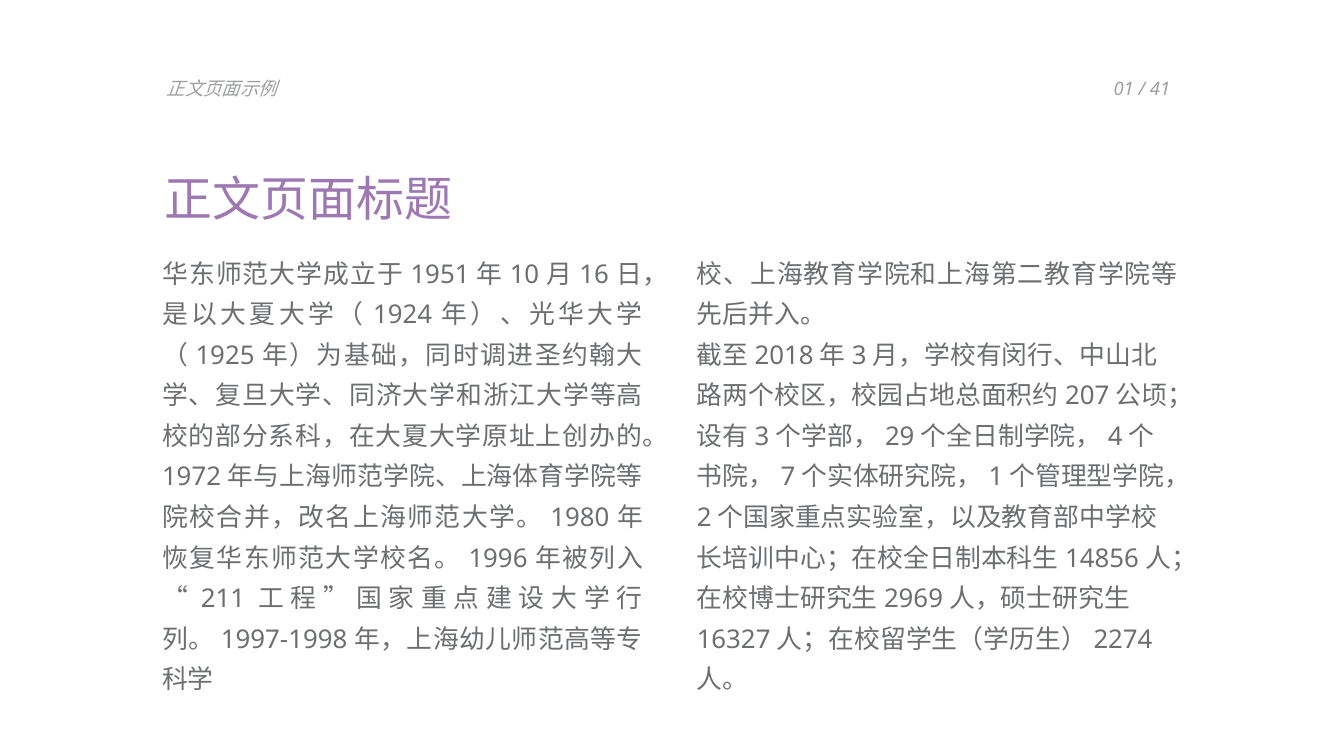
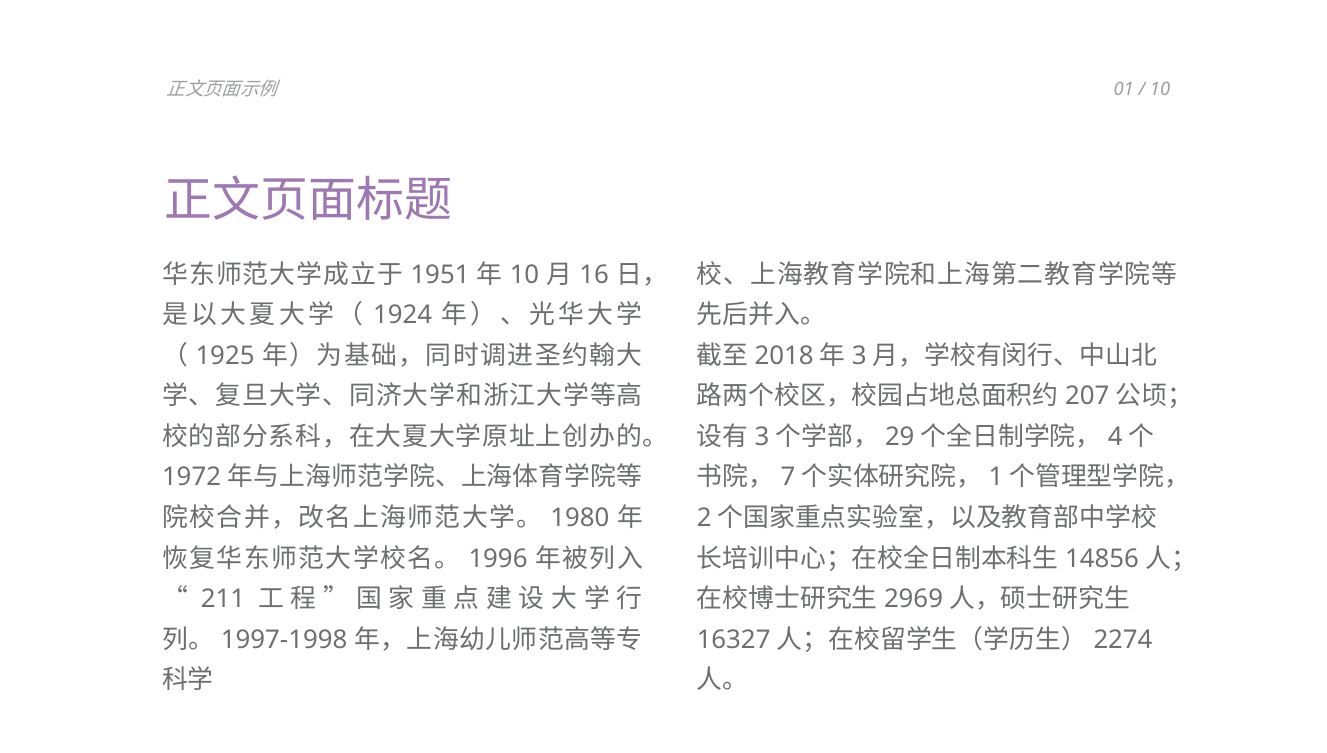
41: 41 -> 10 (1160, 90)
